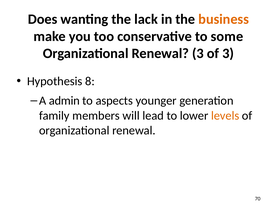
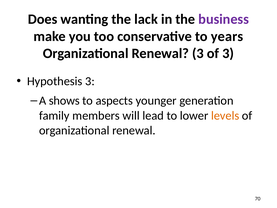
business colour: orange -> purple (224, 19)
some: some -> years (227, 36)
Hypothesis 8: 8 -> 3 (90, 81)
admin: admin -> shows (64, 101)
